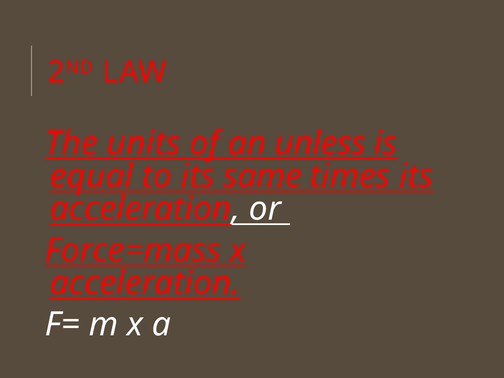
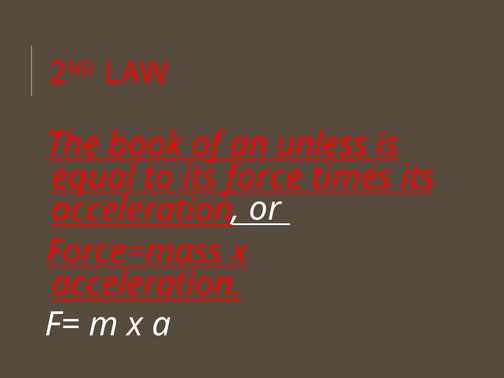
units: units -> book (144, 144)
same: same -> force (262, 176)
